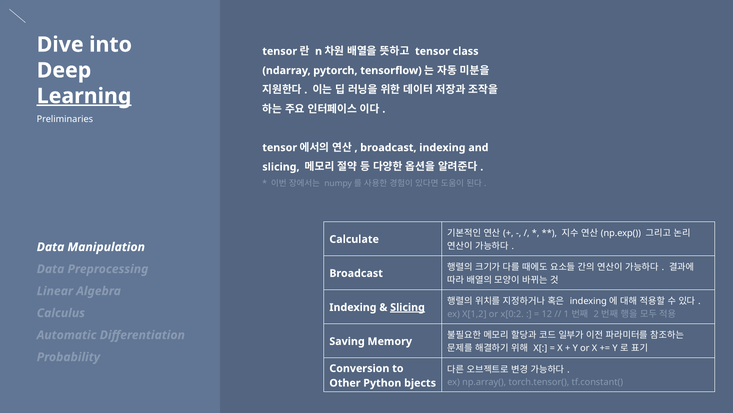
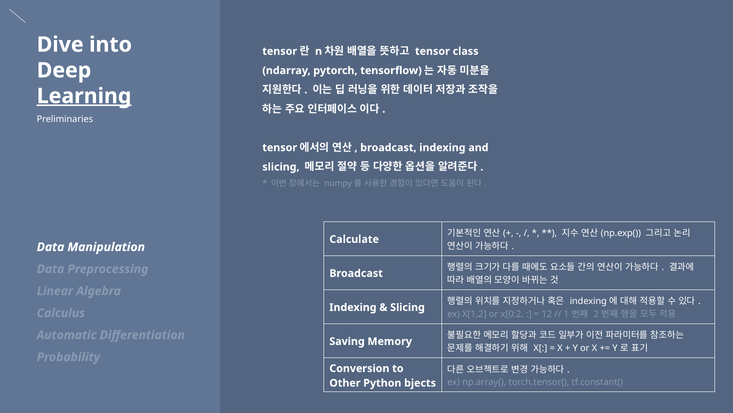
Slicing underline: present -> none (407, 307)
